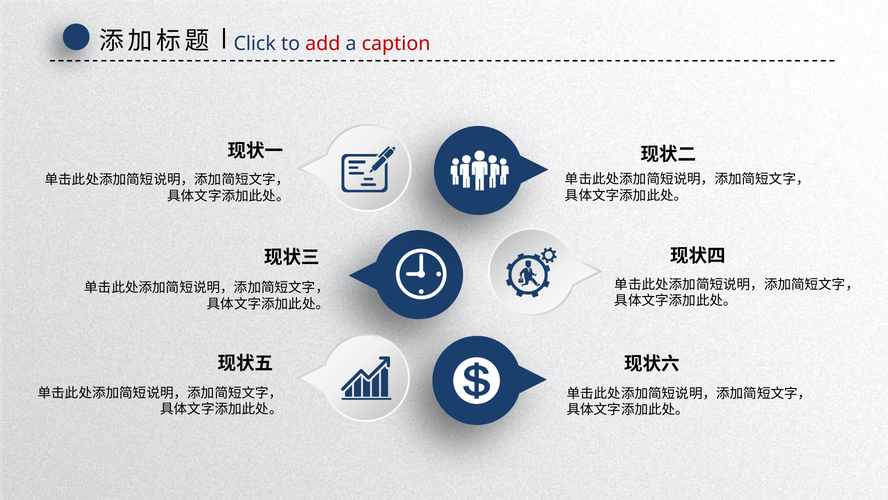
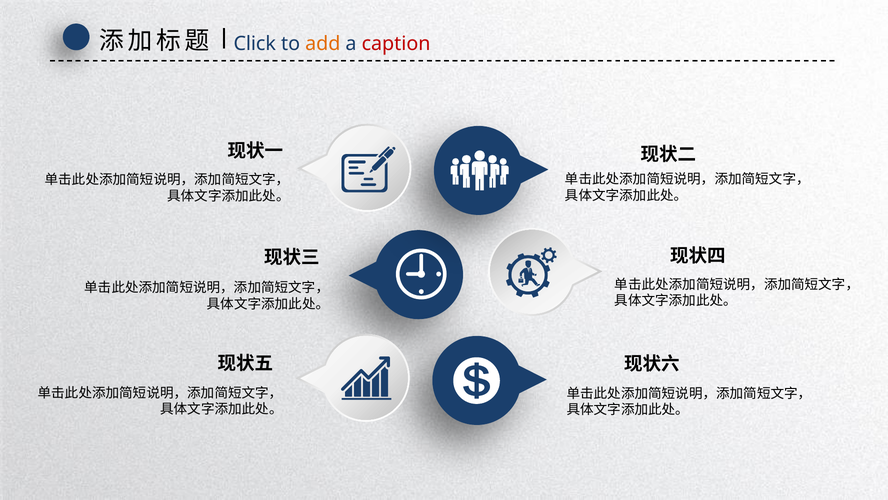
add colour: red -> orange (323, 44)
